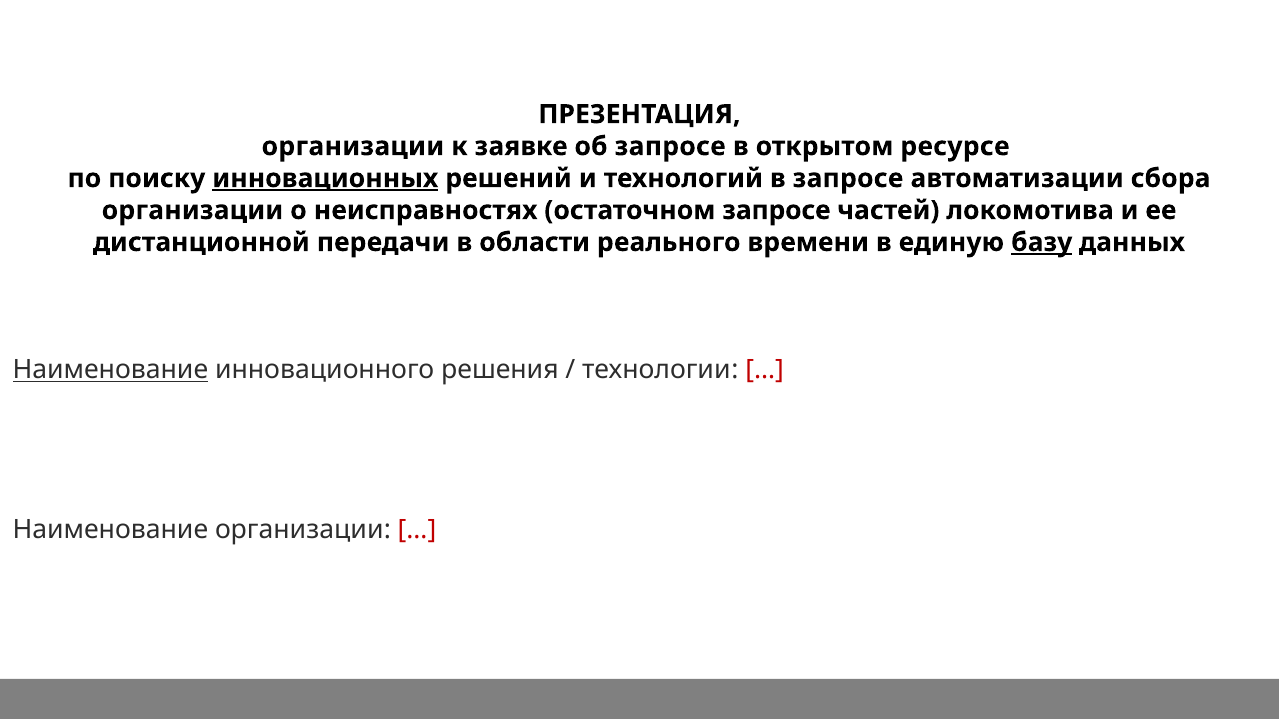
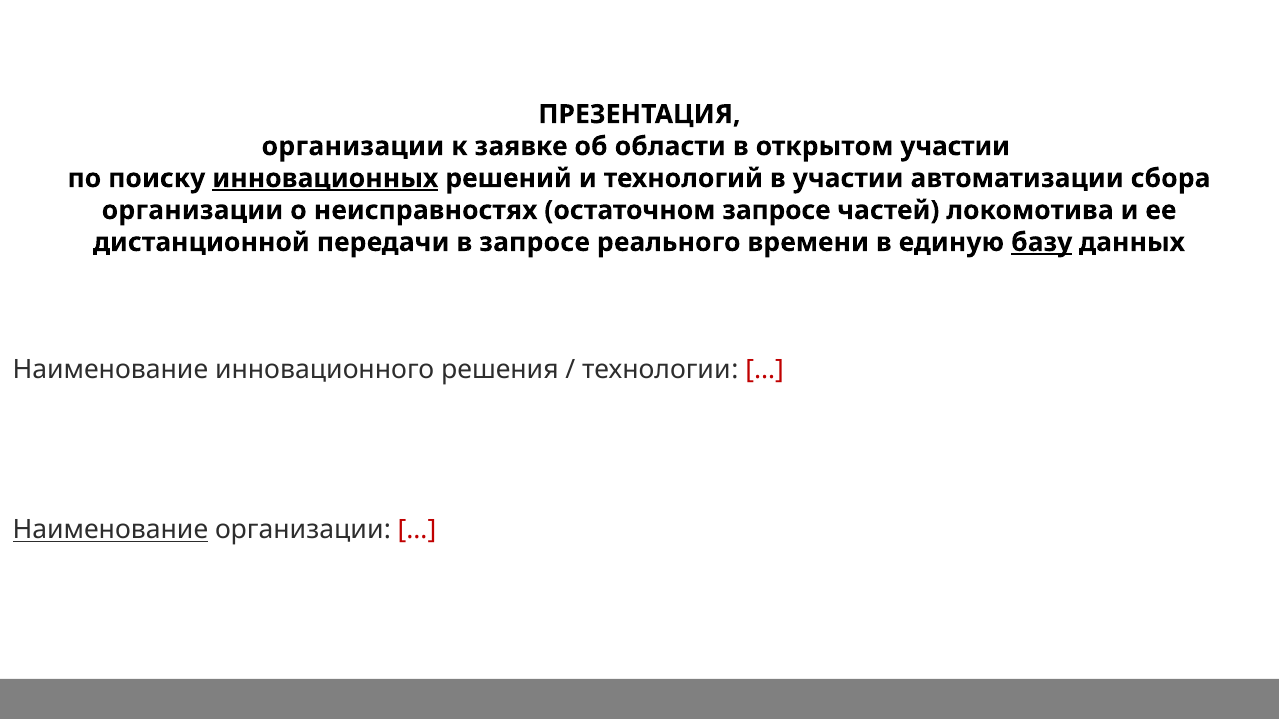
об запросе: запросе -> области (670, 147)
открытом ресурсе: ресурсе -> участии (955, 147)
в запросе: запросе -> участии (848, 178)
в области: области -> запросе (535, 242)
Наименование underline: present -> none (110, 370)
Наименование underline: none -> present (110, 530)
